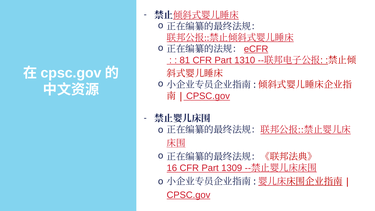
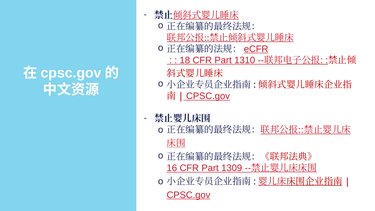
81: 81 -> 18 (185, 60)
